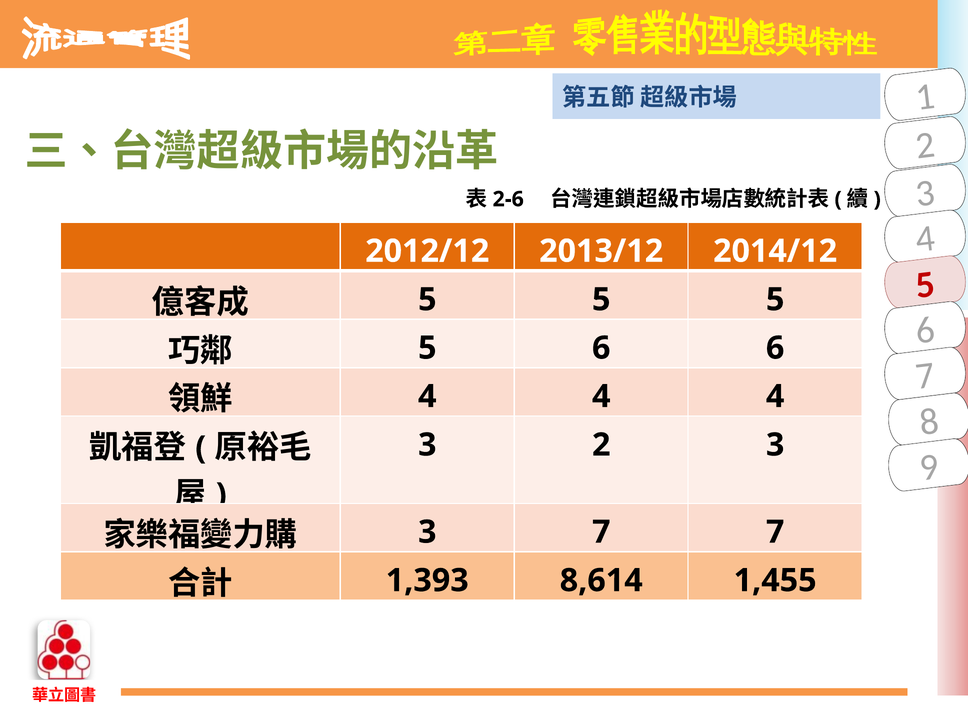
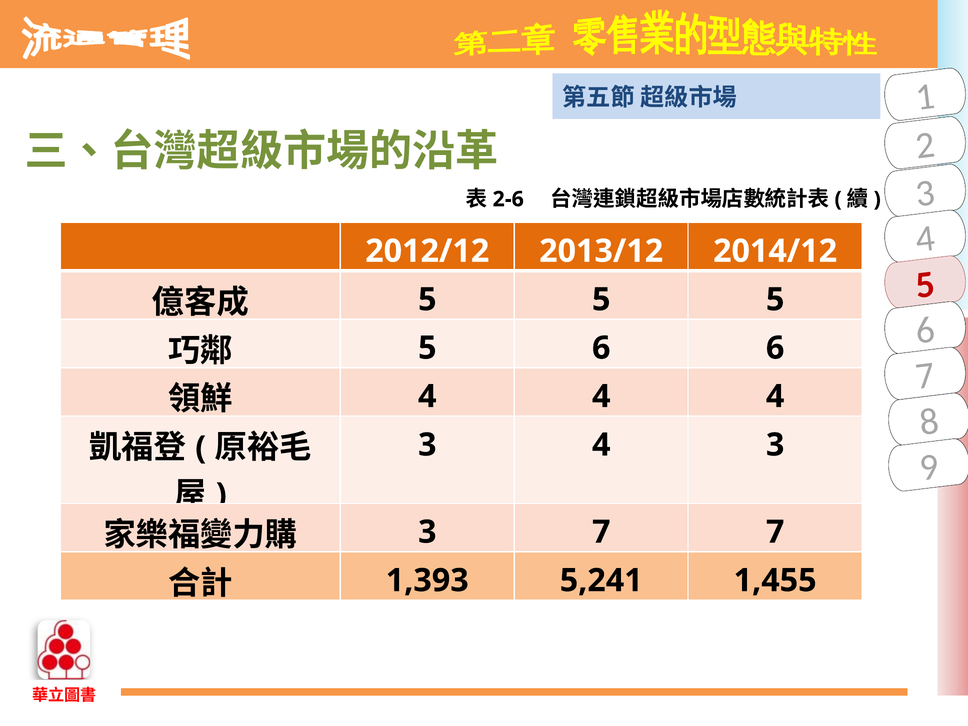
2: 2 -> 4 (601, 445)
8,614: 8,614 -> 5,241 (601, 580)
